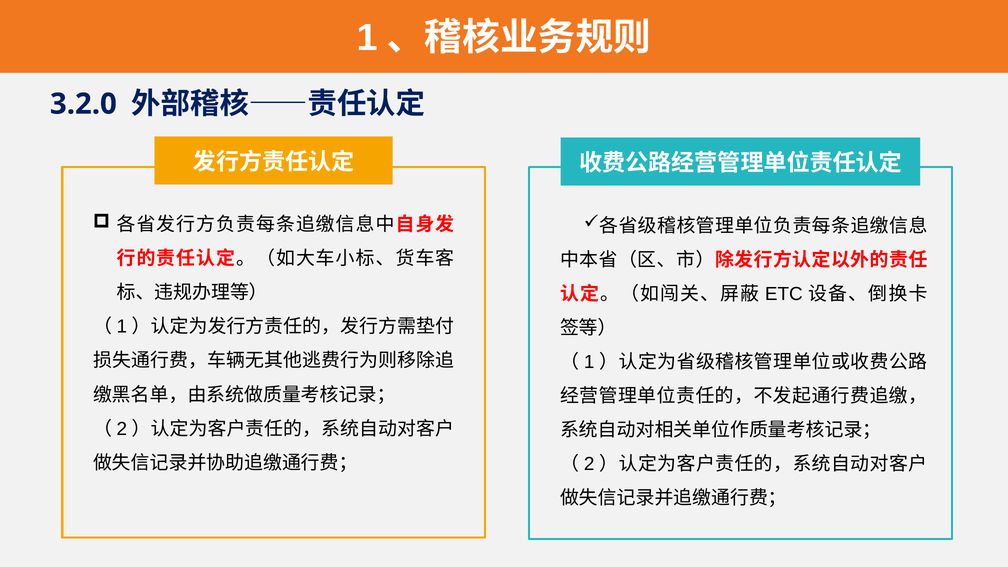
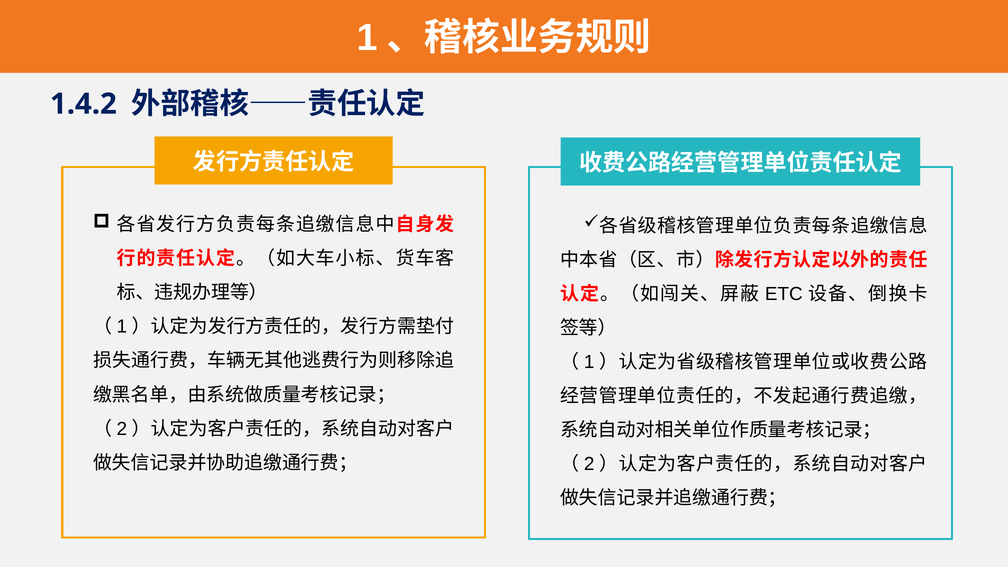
3.2.0: 3.2.0 -> 1.4.2 (83, 104)
